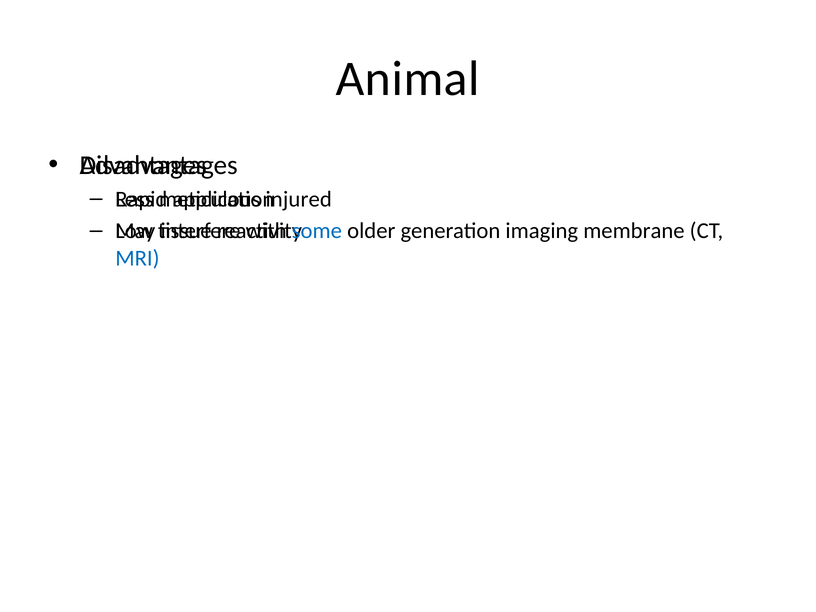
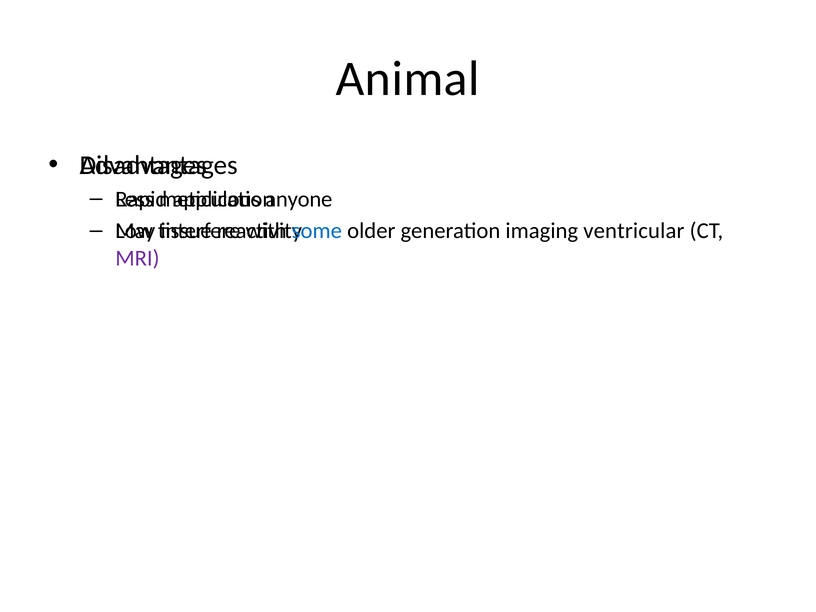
injured: injured -> anyone (299, 199)
membrane: membrane -> ventricular (634, 231)
MRI colour: blue -> purple (137, 258)
